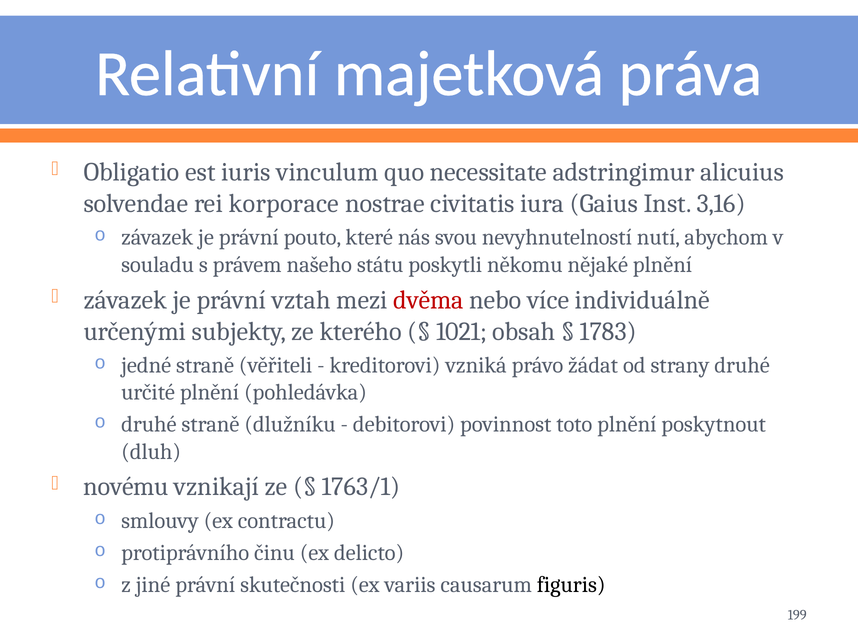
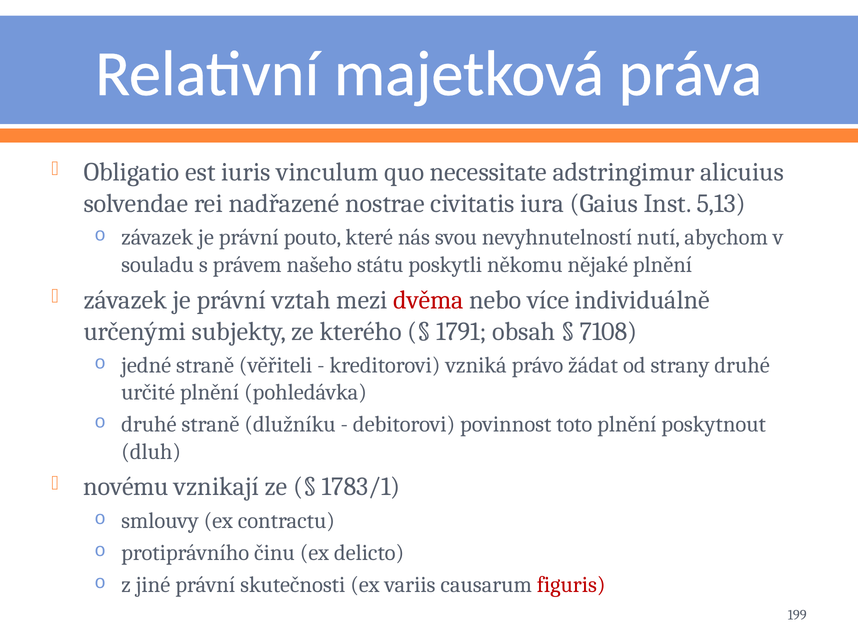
korporace: korporace -> nadřazené (284, 203)
3,16: 3,16 -> 5,13 (721, 203)
1021: 1021 -> 1791 (461, 331)
1783: 1783 -> 7108 (609, 331)
1763/1: 1763/1 -> 1783/1 (361, 486)
figuris colour: black -> red (571, 584)
